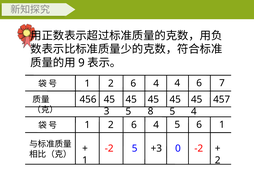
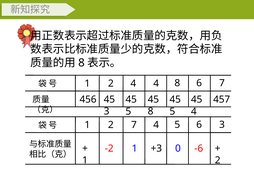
9: 9 -> 8 (81, 63)
6: 6 -> 4 (133, 84)
4 4: 4 -> 8 (177, 83)
6: 6 -> 7 (134, 125)
6 1: 1 -> 3 (222, 125)
-2 5: 5 -> 1 (135, 149)
0 -2: -2 -> -6 (199, 149)
